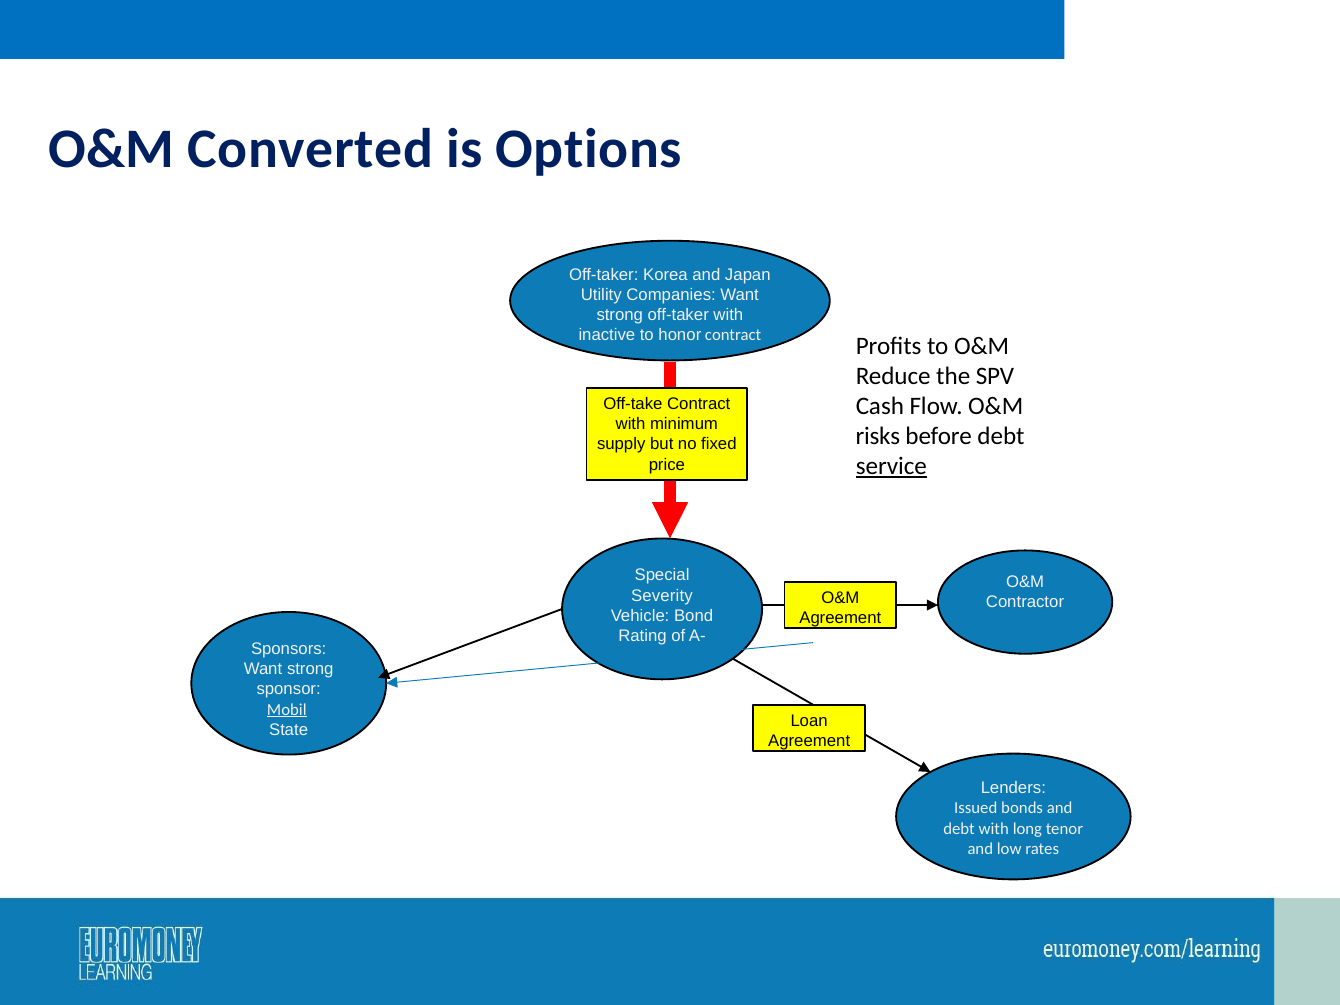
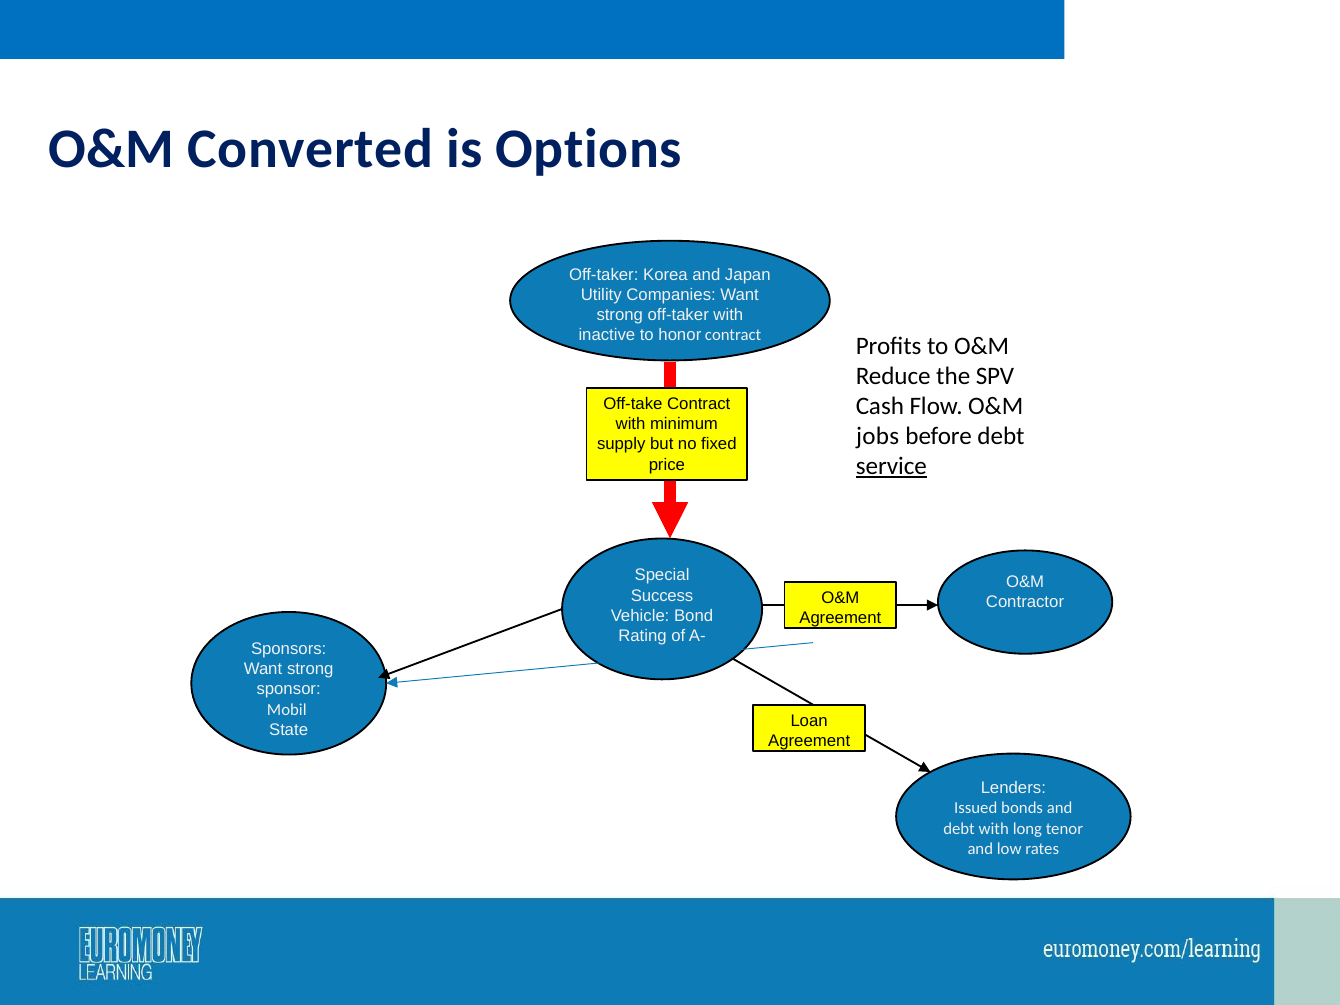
risks: risks -> jobs (878, 436)
Severity: Severity -> Success (662, 596)
Mobil underline: present -> none (287, 710)
